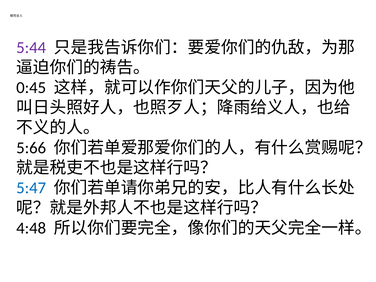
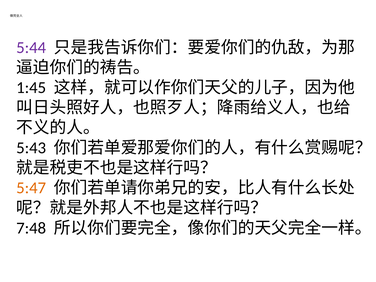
0:45: 0:45 -> 1:45 (31, 88)
5:66: 5:66 -> 5:43 (31, 148)
5:47 colour: blue -> orange (31, 188)
4:48: 4:48 -> 7:48 (31, 228)
